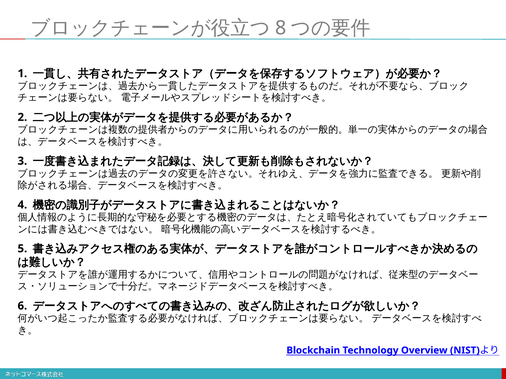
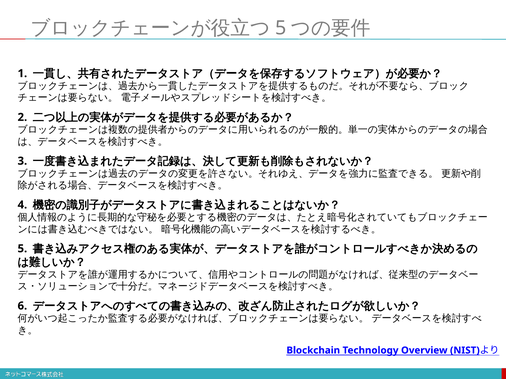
8: 8 -> 5 (281, 28)
